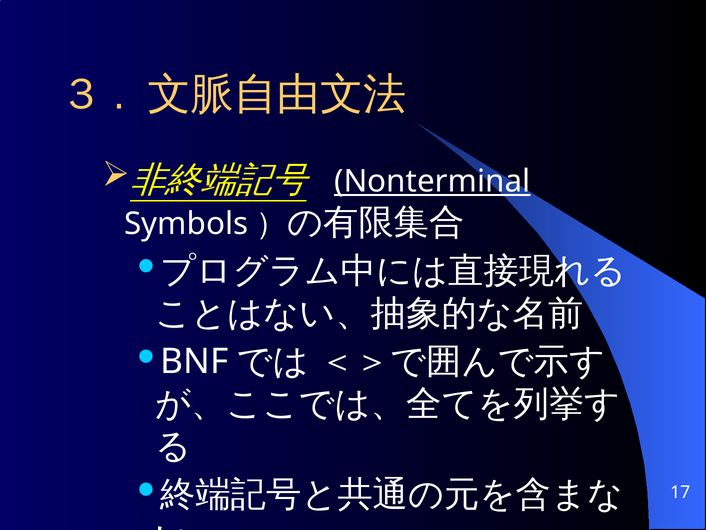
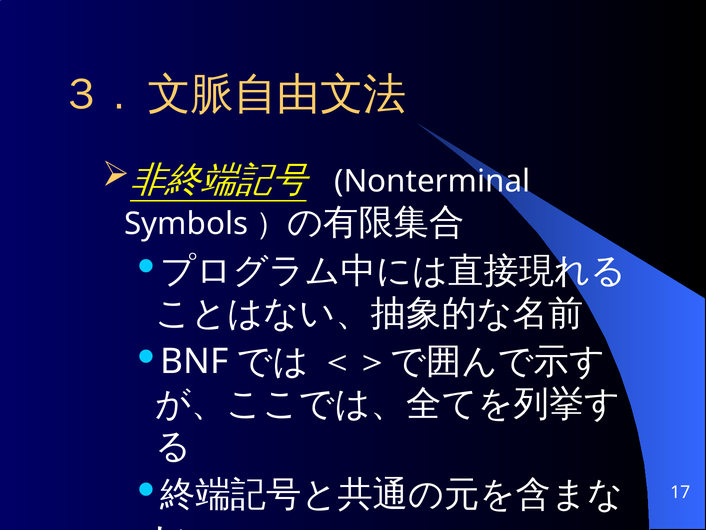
Nonterminal underline: present -> none (432, 181)
